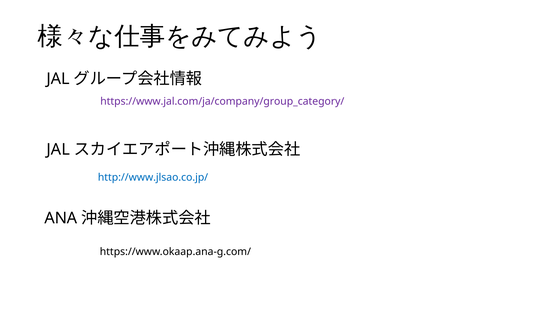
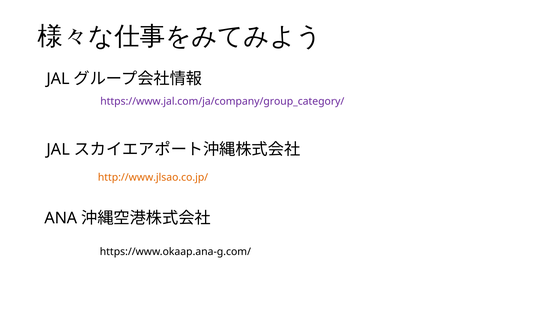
http://www.jlsao.co.jp/ colour: blue -> orange (153, 178)
